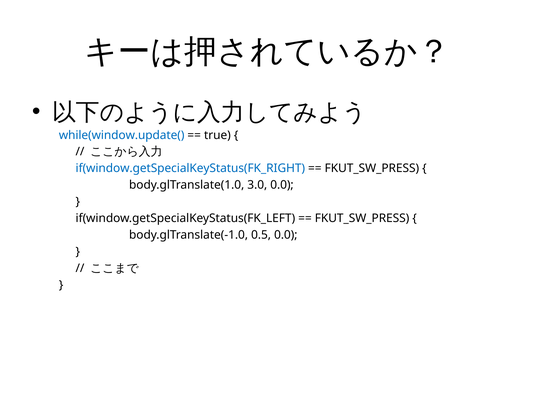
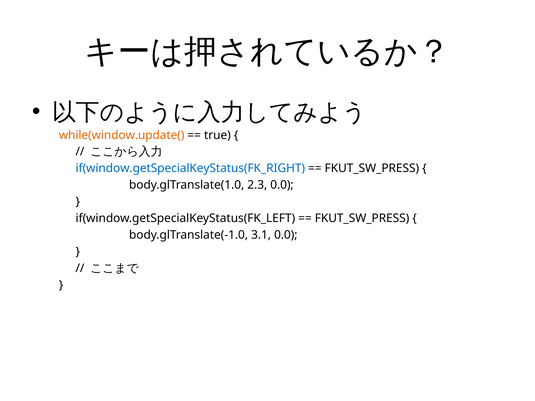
while(window.update( colour: blue -> orange (122, 135)
3.0: 3.0 -> 2.3 (257, 185)
0.5: 0.5 -> 3.1 (261, 235)
